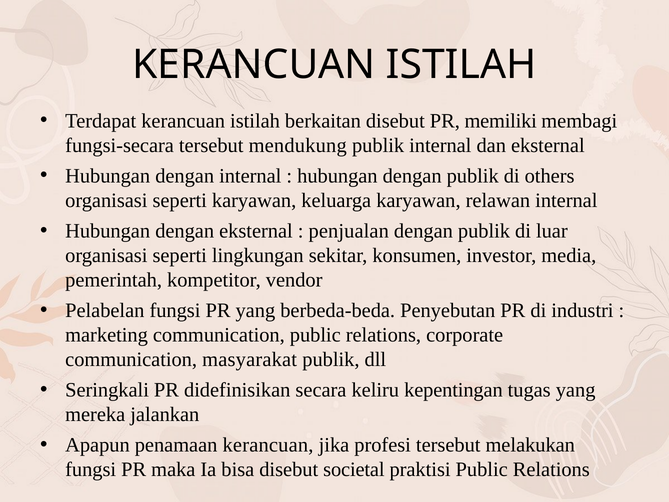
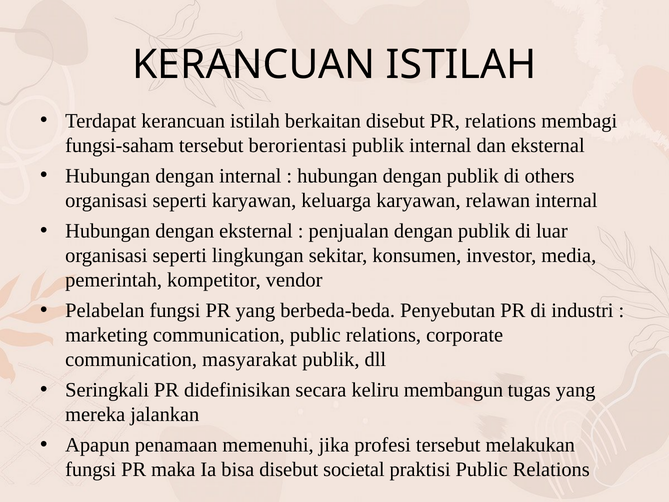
PR memiliki: memiliki -> relations (501, 121)
fungsi-secara: fungsi-secara -> fungsi-saham (120, 145)
mendukung: mendukung -> berorientasi (298, 145)
kepentingan: kepentingan -> membangun (453, 390)
penamaan kerancuan: kerancuan -> memenuhi (268, 445)
